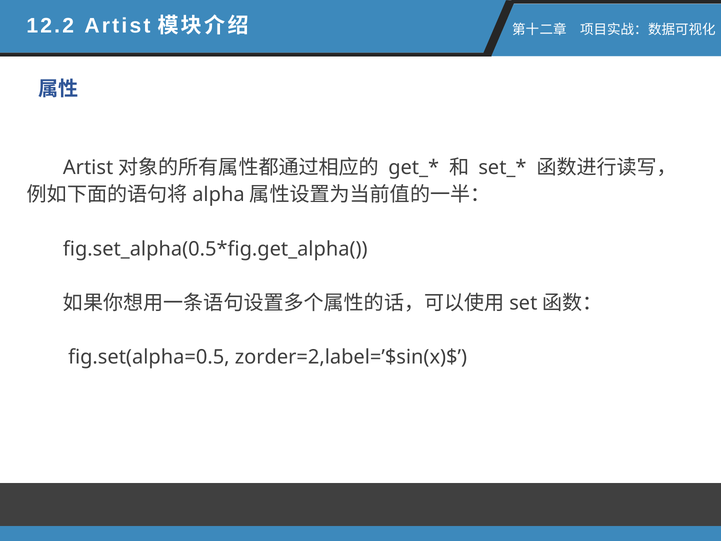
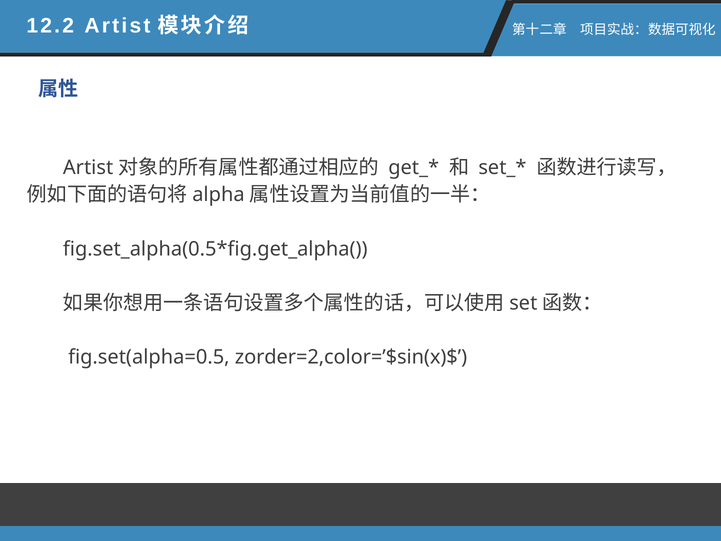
zorder=2,label=’$sin(x)$: zorder=2,label=’$sin(x)$ -> zorder=2,color=’$sin(x)$ (351, 357)
